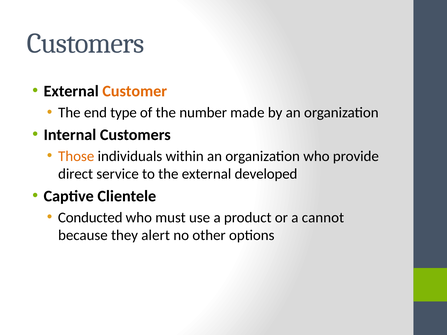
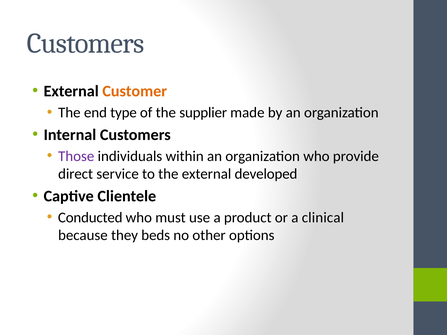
number: number -> supplier (203, 113)
Those colour: orange -> purple (76, 156)
cannot: cannot -> clinical (323, 218)
alert: alert -> beds (156, 236)
